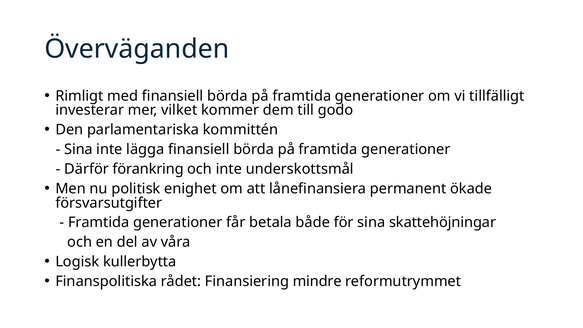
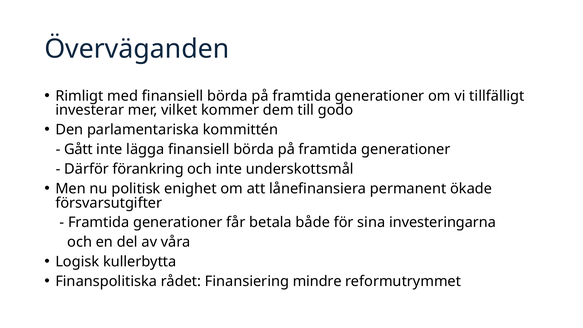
Sina: Sina -> Gått (78, 149)
skattehöjningar: skattehöjningar -> investeringarna (443, 222)
